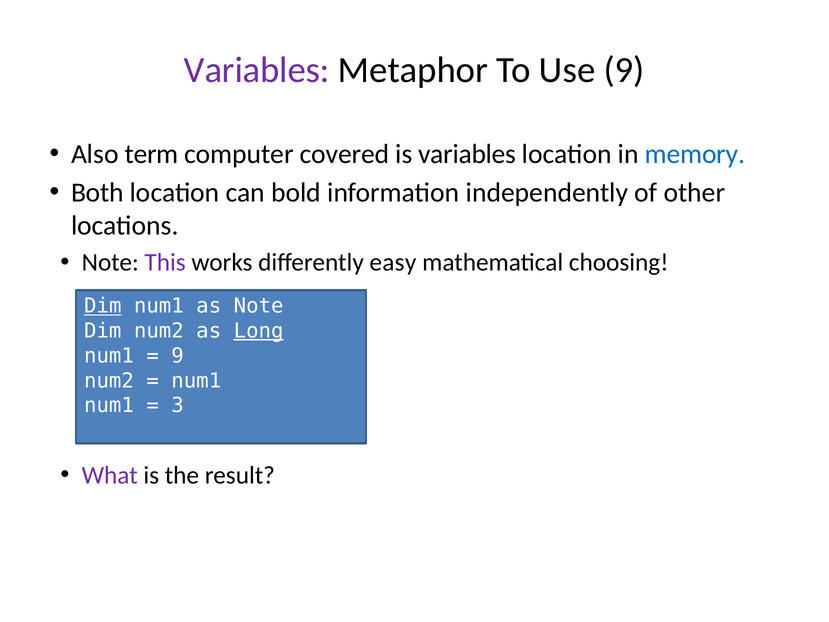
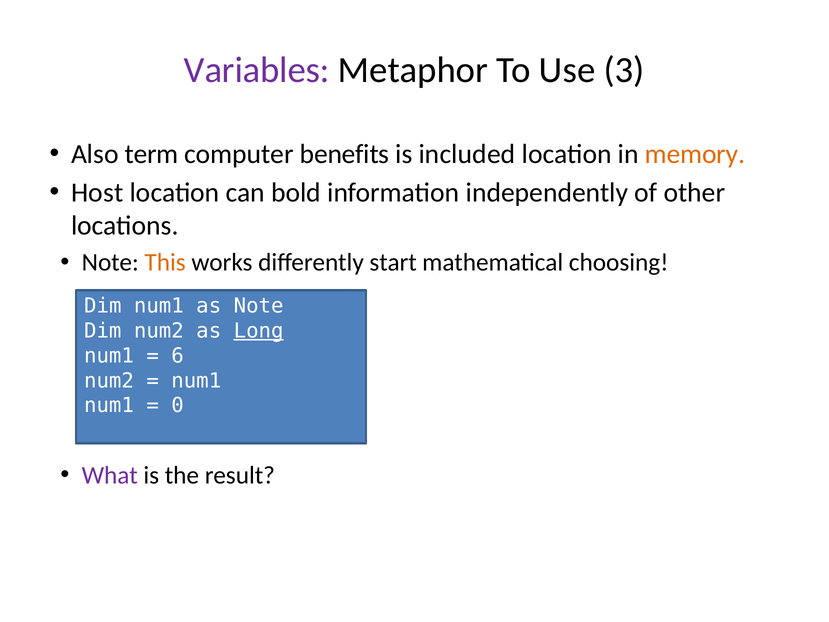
Use 9: 9 -> 3 (624, 70)
covered: covered -> benefits (345, 154)
is variables: variables -> included (467, 154)
memory colour: blue -> orange (695, 154)
Both: Both -> Host (97, 193)
This colour: purple -> orange (165, 262)
easy: easy -> start (393, 262)
Dim underline: present -> none (103, 306)
9: 9 -> 6 (178, 356)
3: 3 -> 0 (178, 405)
